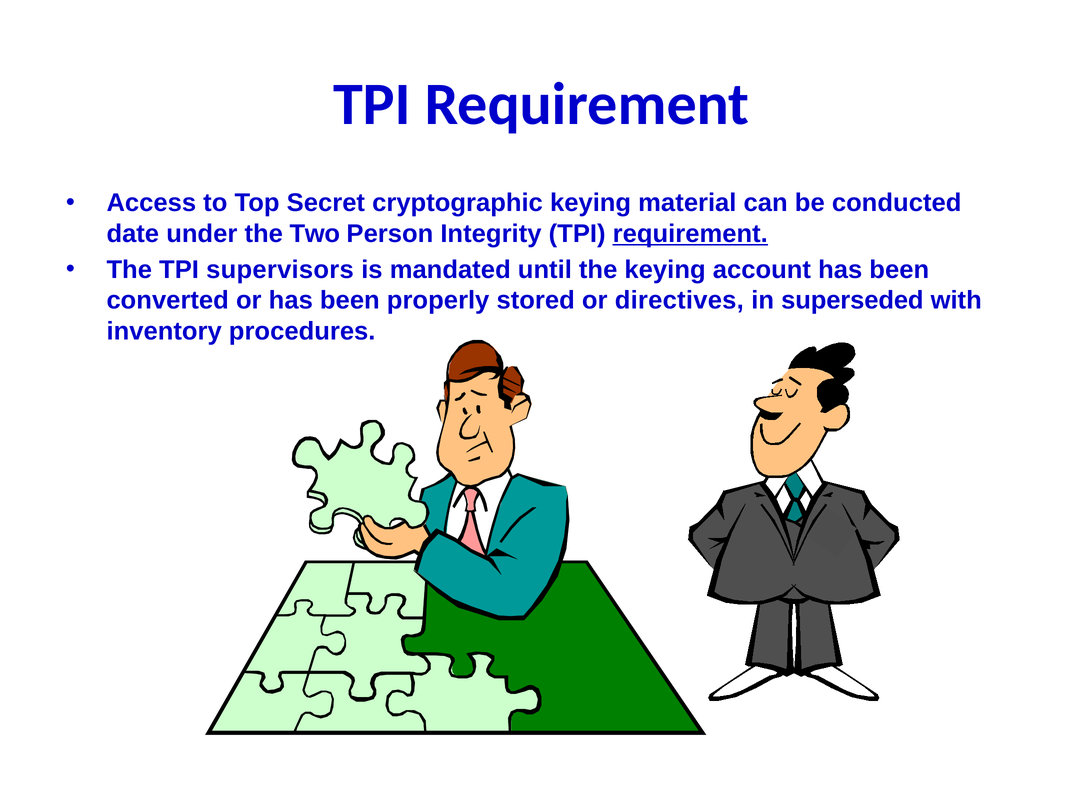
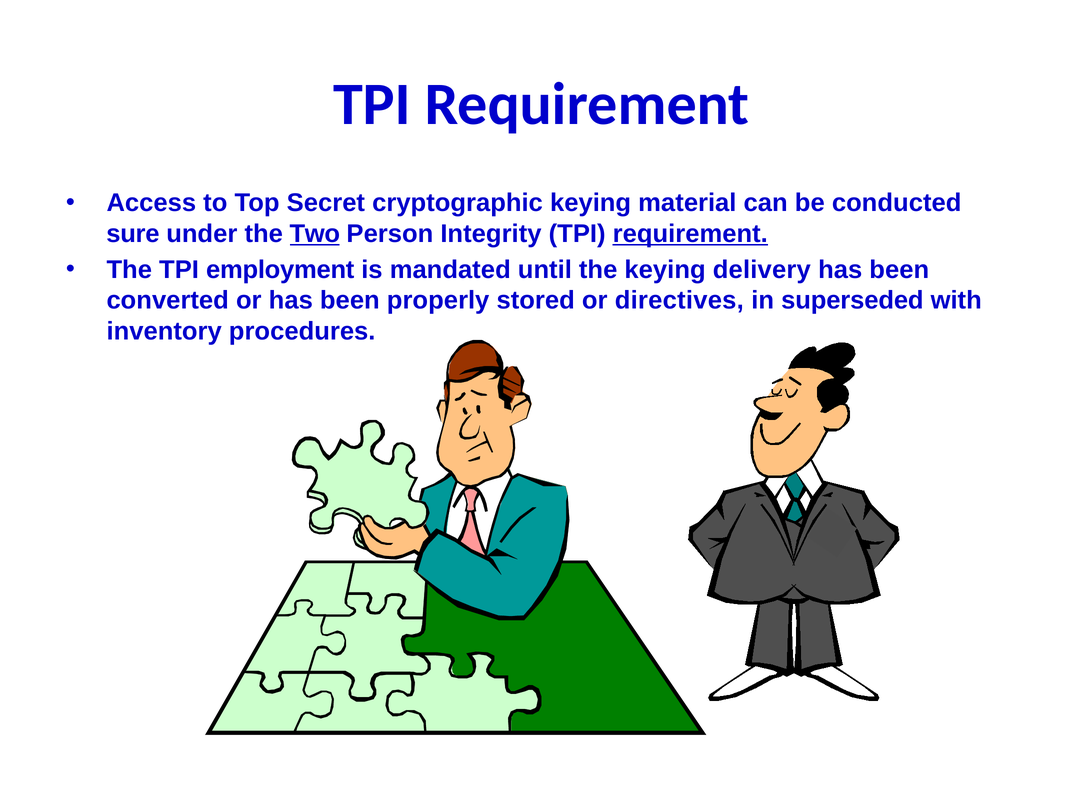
date: date -> sure (133, 234)
Two underline: none -> present (315, 234)
supervisors: supervisors -> employment (280, 270)
account: account -> delivery (762, 270)
